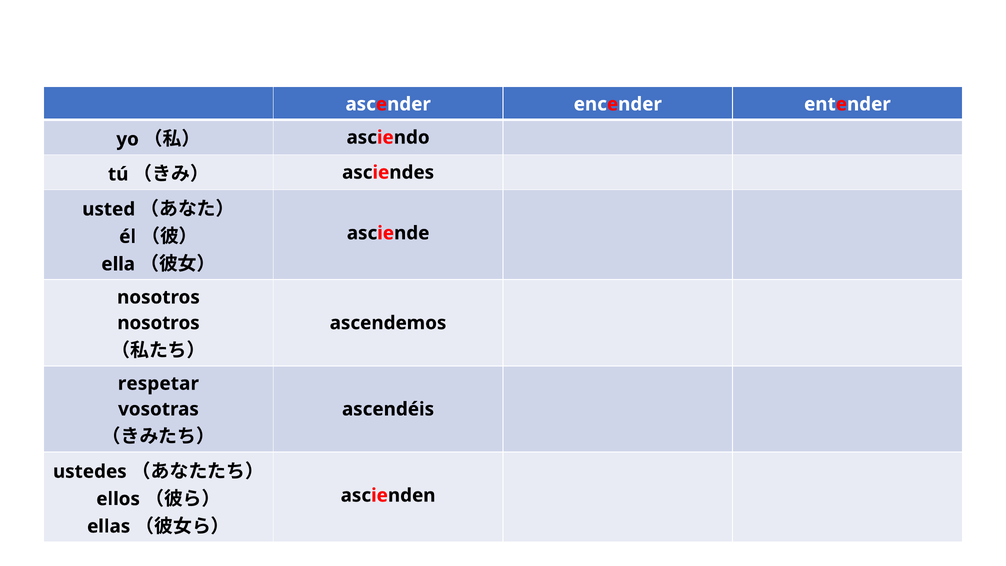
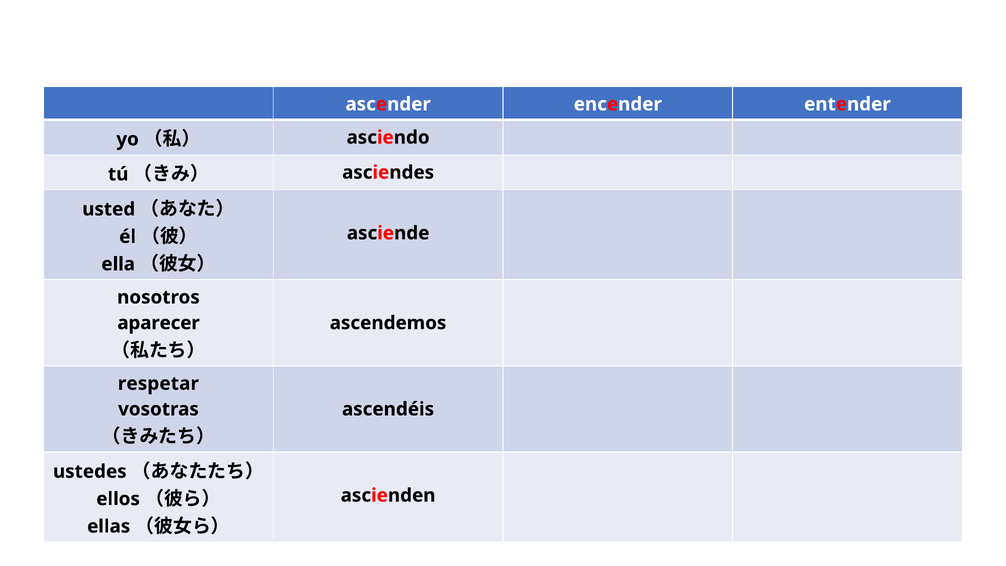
nosotros: nosotros -> aparecer (159, 323)
